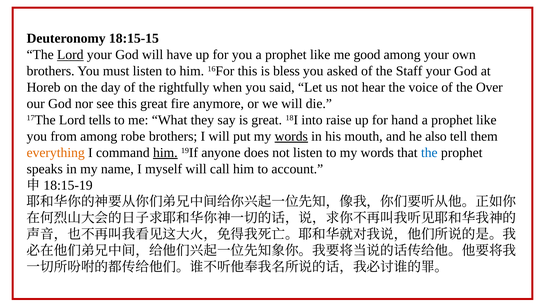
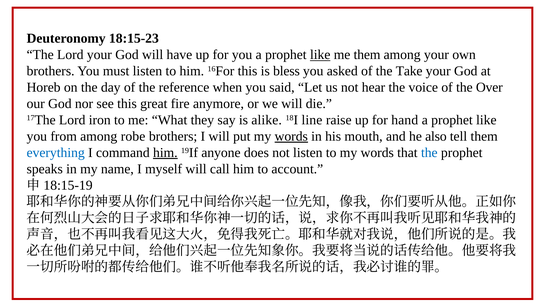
18:15-15: 18:15-15 -> 18:15-23 (134, 38)
Lord underline: present -> none (70, 55)
like underline: none -> present (320, 55)
me good: good -> them (367, 55)
Staff: Staff -> Take (409, 71)
rightfully: rightfully -> reference (184, 87)
tells: tells -> iron (100, 120)
is great: great -> alike (267, 120)
into: into -> line (312, 120)
everything colour: orange -> blue (56, 153)
